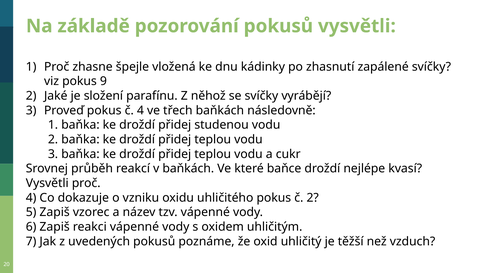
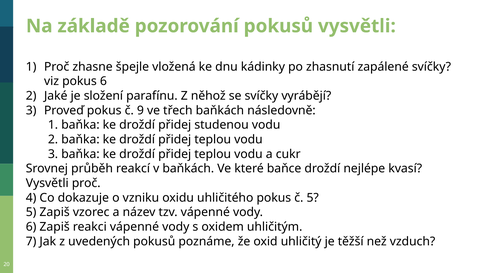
pokus 9: 9 -> 6 (103, 81)
č 4: 4 -> 9 (140, 111)
č 2: 2 -> 5 (313, 198)
